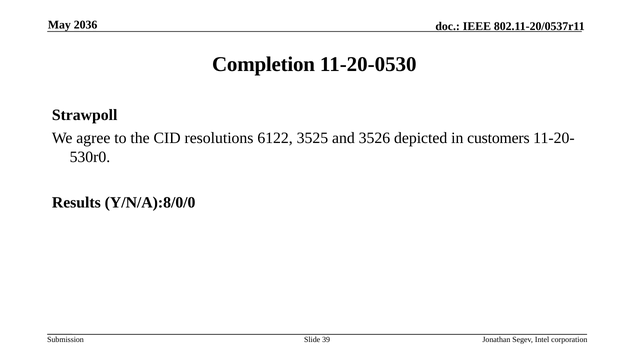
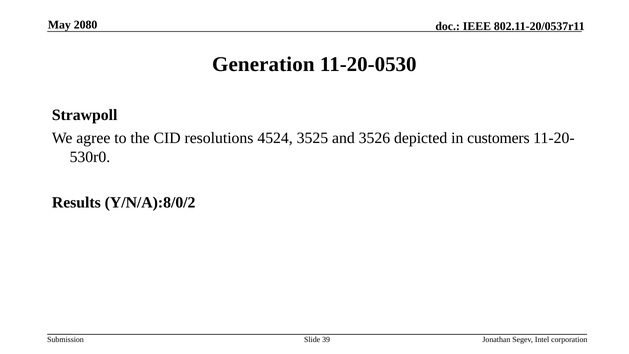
2036: 2036 -> 2080 (86, 25)
Completion: Completion -> Generation (263, 64)
6122: 6122 -> 4524 (275, 138)
Y/N/A):8/0/0: Y/N/A):8/0/0 -> Y/N/A):8/0/2 (150, 202)
